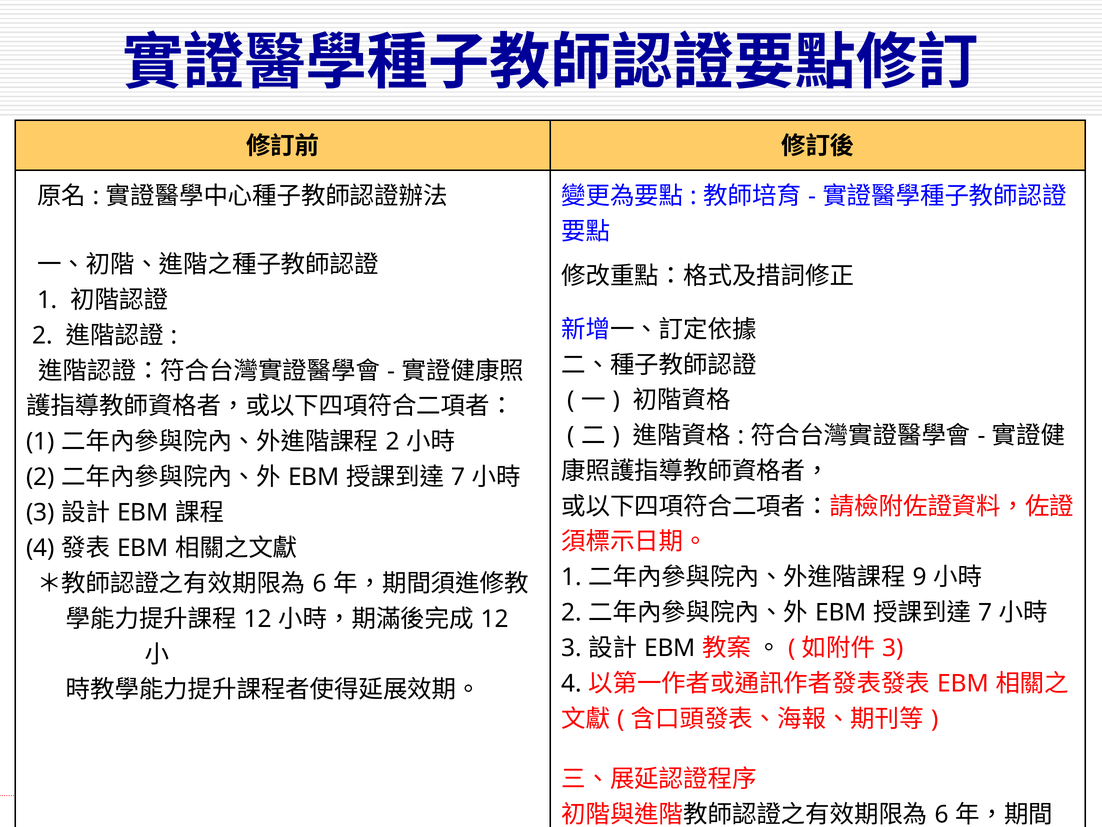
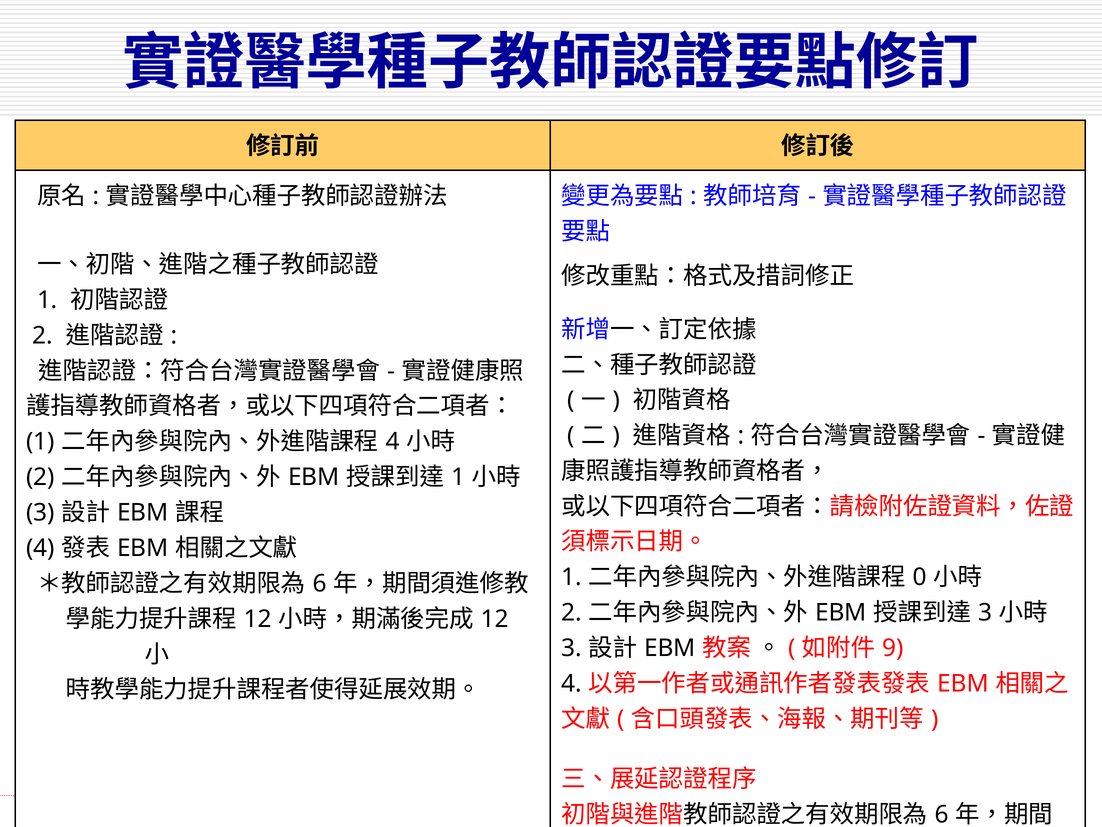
2: 2 -> 4 (393, 441)
7: 7 -> 1 (458, 477)
9: 9 -> 0 (920, 577)
7: 7 -> 3 (985, 612)
3: 3 -> 9 (893, 648)
